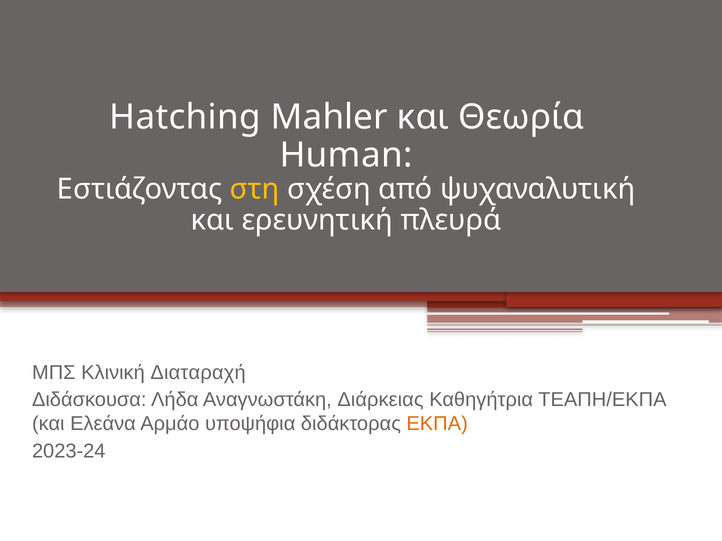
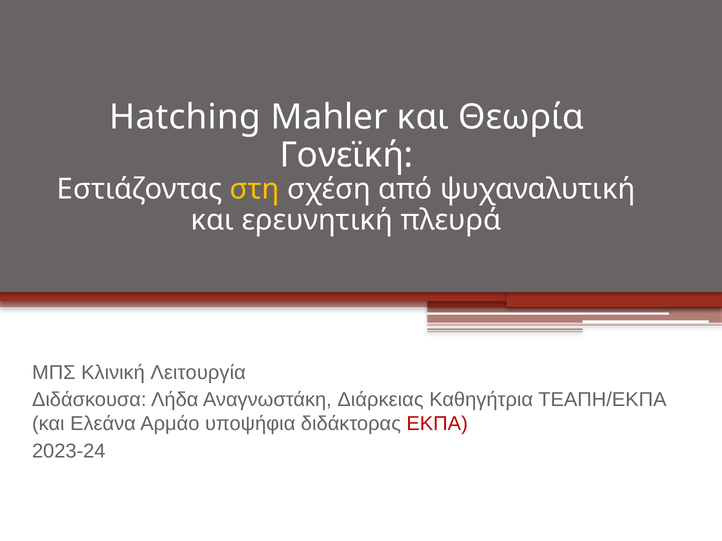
Human: Human -> Γονεϊκή (346, 155)
Διαταραχή: Διαταραχή -> Λειτουργία (198, 373)
ΕΚΠΑ colour: orange -> red (437, 424)
